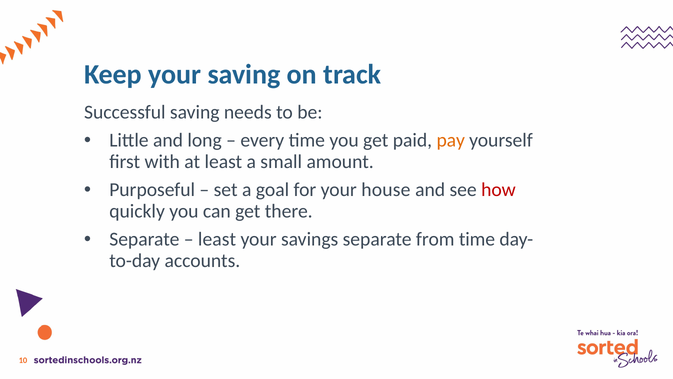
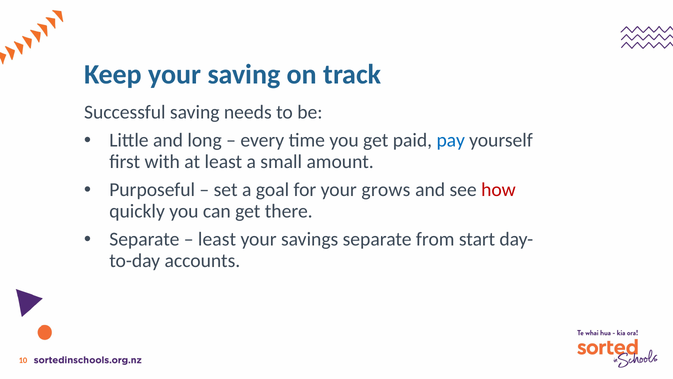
pay colour: orange -> blue (451, 140)
house: house -> grows (386, 190)
from time: time -> start (477, 239)
